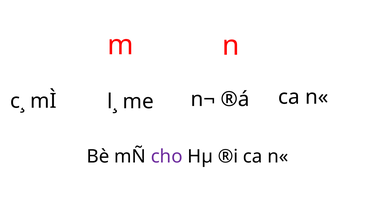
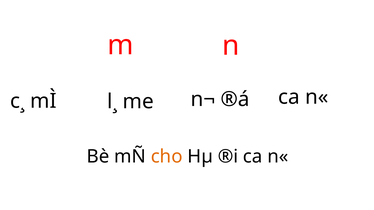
cho colour: purple -> orange (167, 157)
